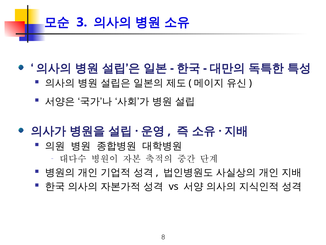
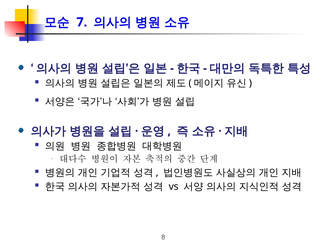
3: 3 -> 7 (82, 22)
